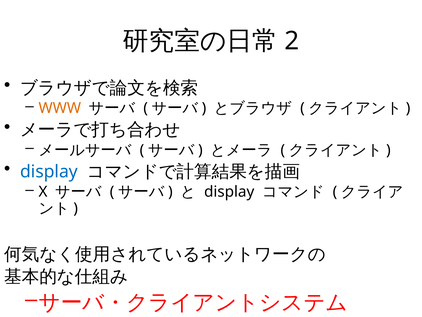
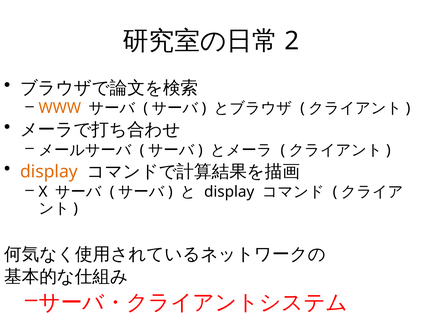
display colour: blue -> orange (49, 171)
